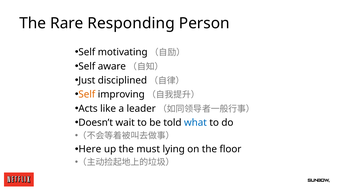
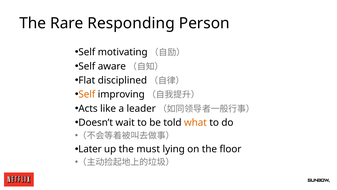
Just: Just -> Flat (87, 80)
what colour: blue -> orange (195, 122)
Here: Here -> Later (90, 149)
